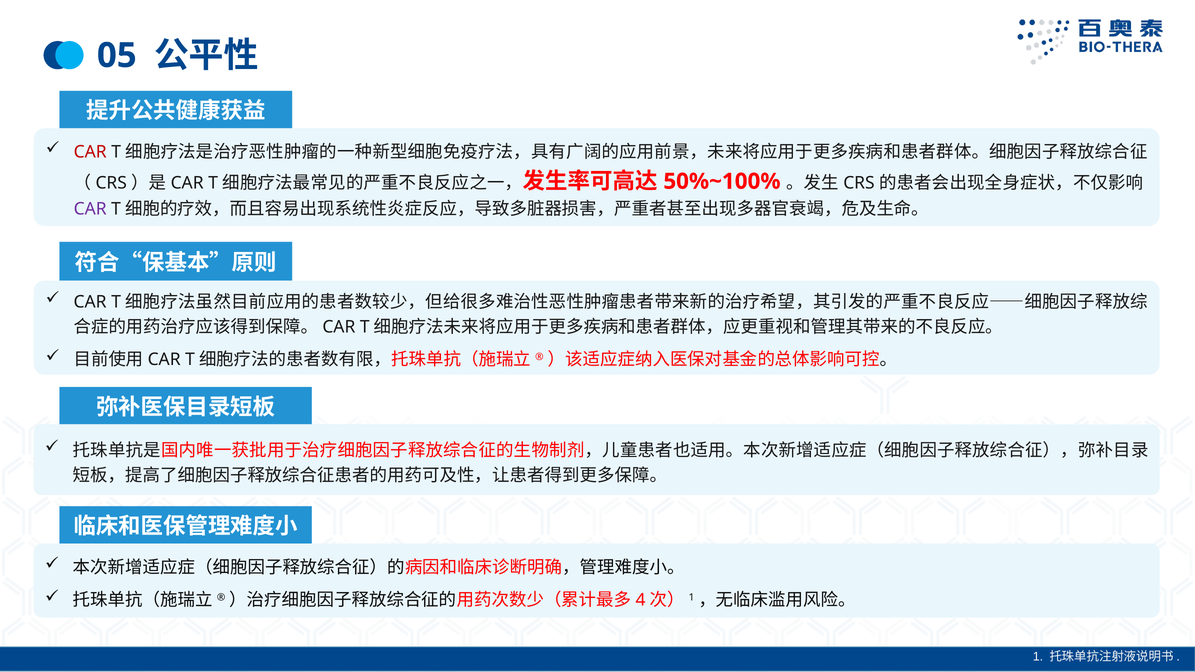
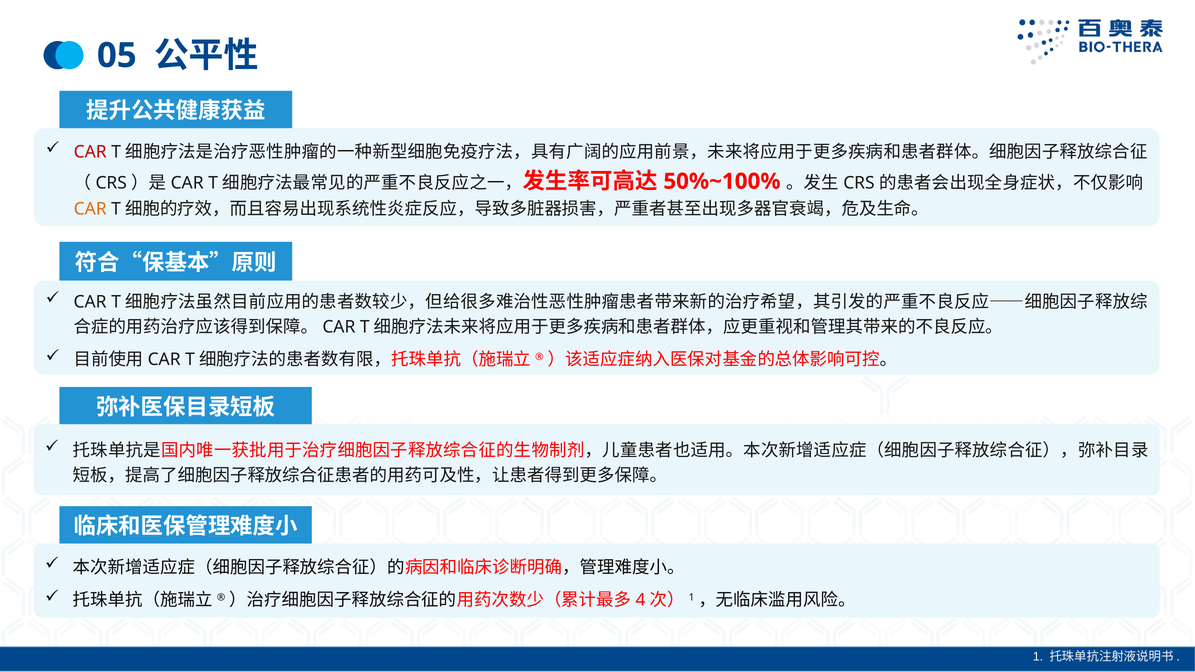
CAR colour: purple -> orange (90, 209)
